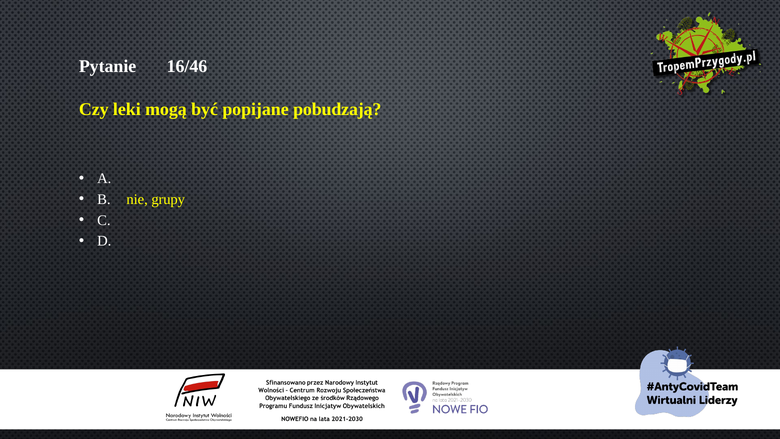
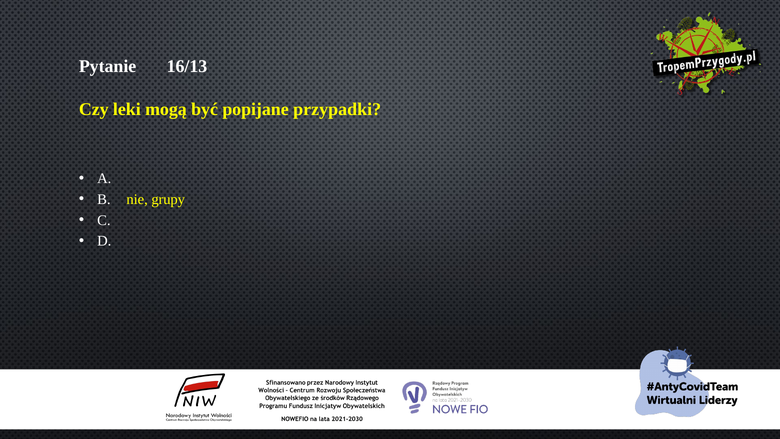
16/46: 16/46 -> 16/13 (187, 66)
pobudzają: pobudzają -> przypadki (337, 109)
